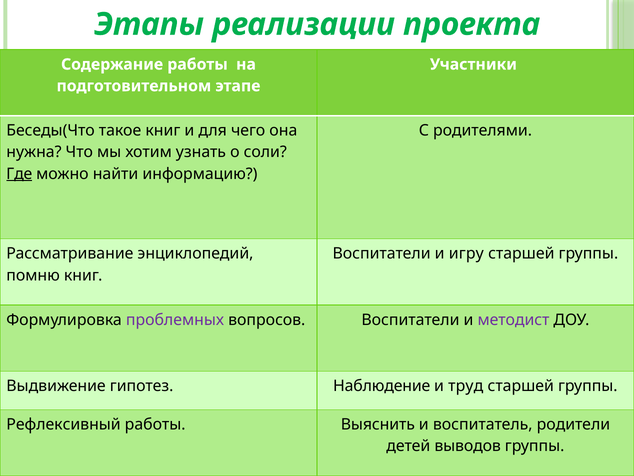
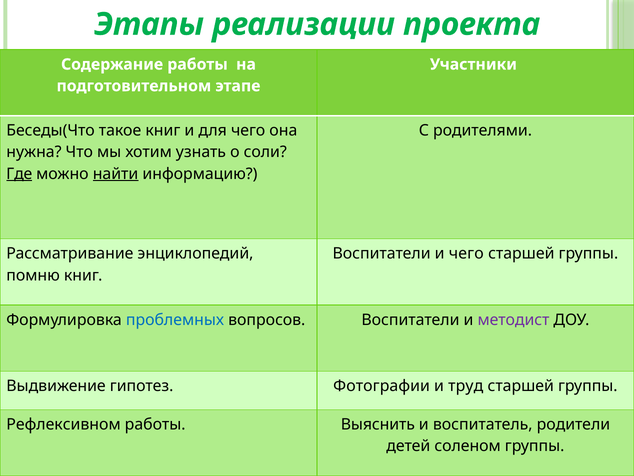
найти underline: none -> present (116, 174)
и игру: игру -> чего (466, 253)
проблемных colour: purple -> blue (175, 320)
Наблюдение: Наблюдение -> Фотографии (382, 386)
Рефлексивный: Рефлексивный -> Рефлексивном (64, 424)
выводов: выводов -> соленом (468, 446)
